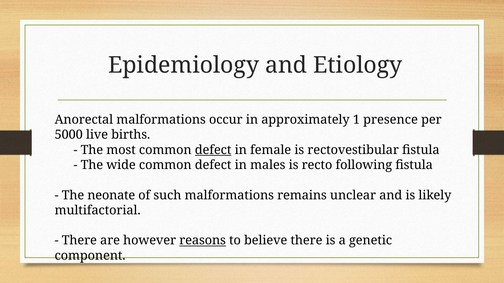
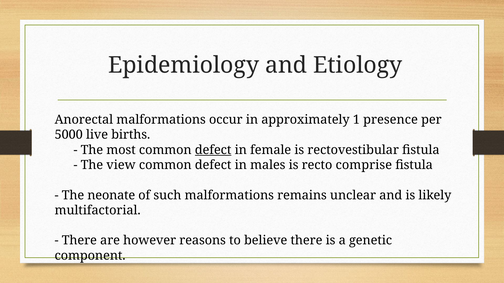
wide: wide -> view (121, 165)
following: following -> comprise (364, 165)
reasons underline: present -> none (203, 241)
